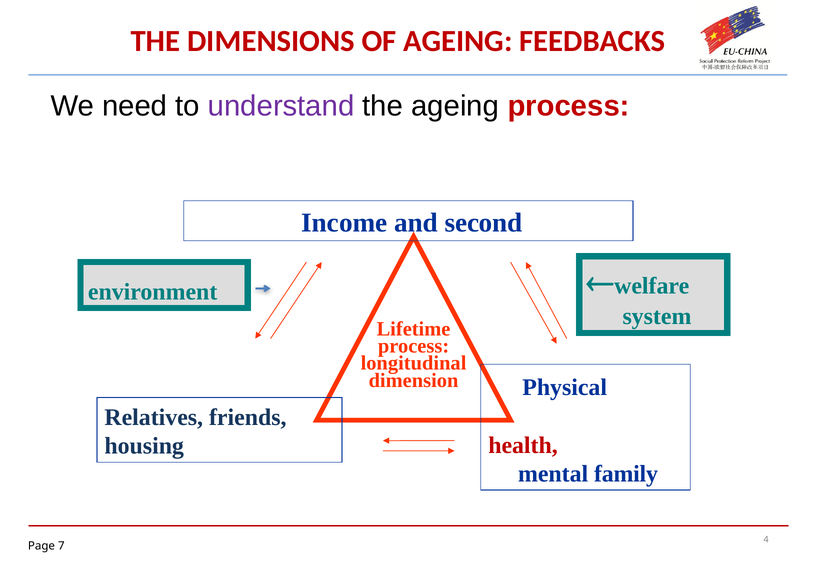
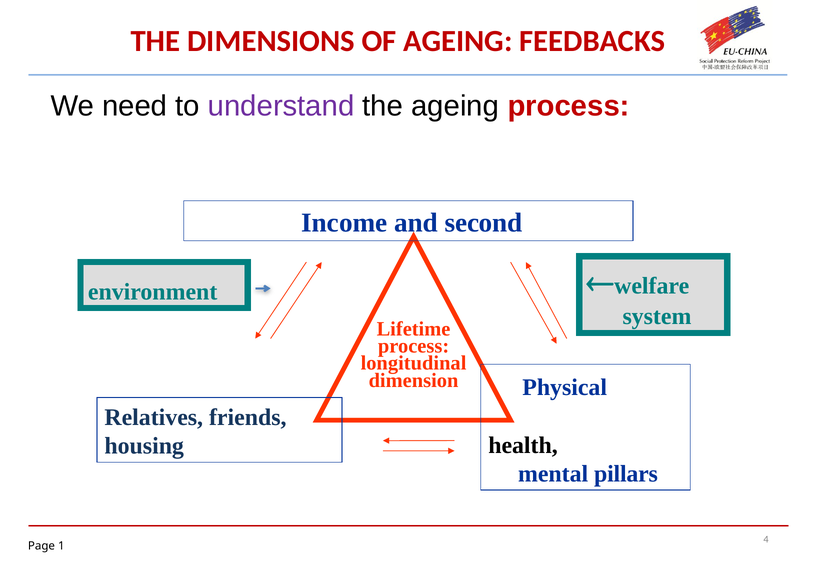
health colour: red -> black (523, 446)
family: family -> pillars (626, 474)
7: 7 -> 1 (61, 546)
